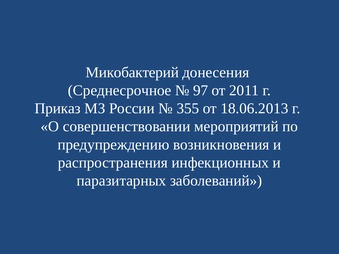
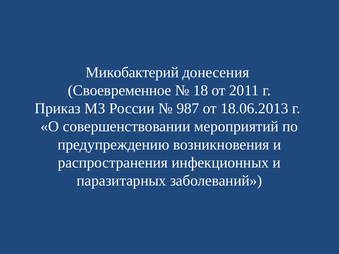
Среднесрочное: Среднесрочное -> Своевременное (120, 90)
97: 97 -> 18 (201, 90)
355: 355 -> 987 (188, 109)
